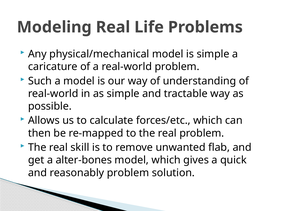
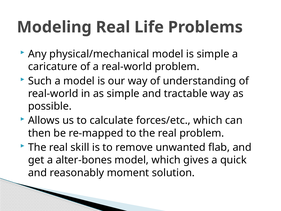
reasonably problem: problem -> moment (128, 173)
